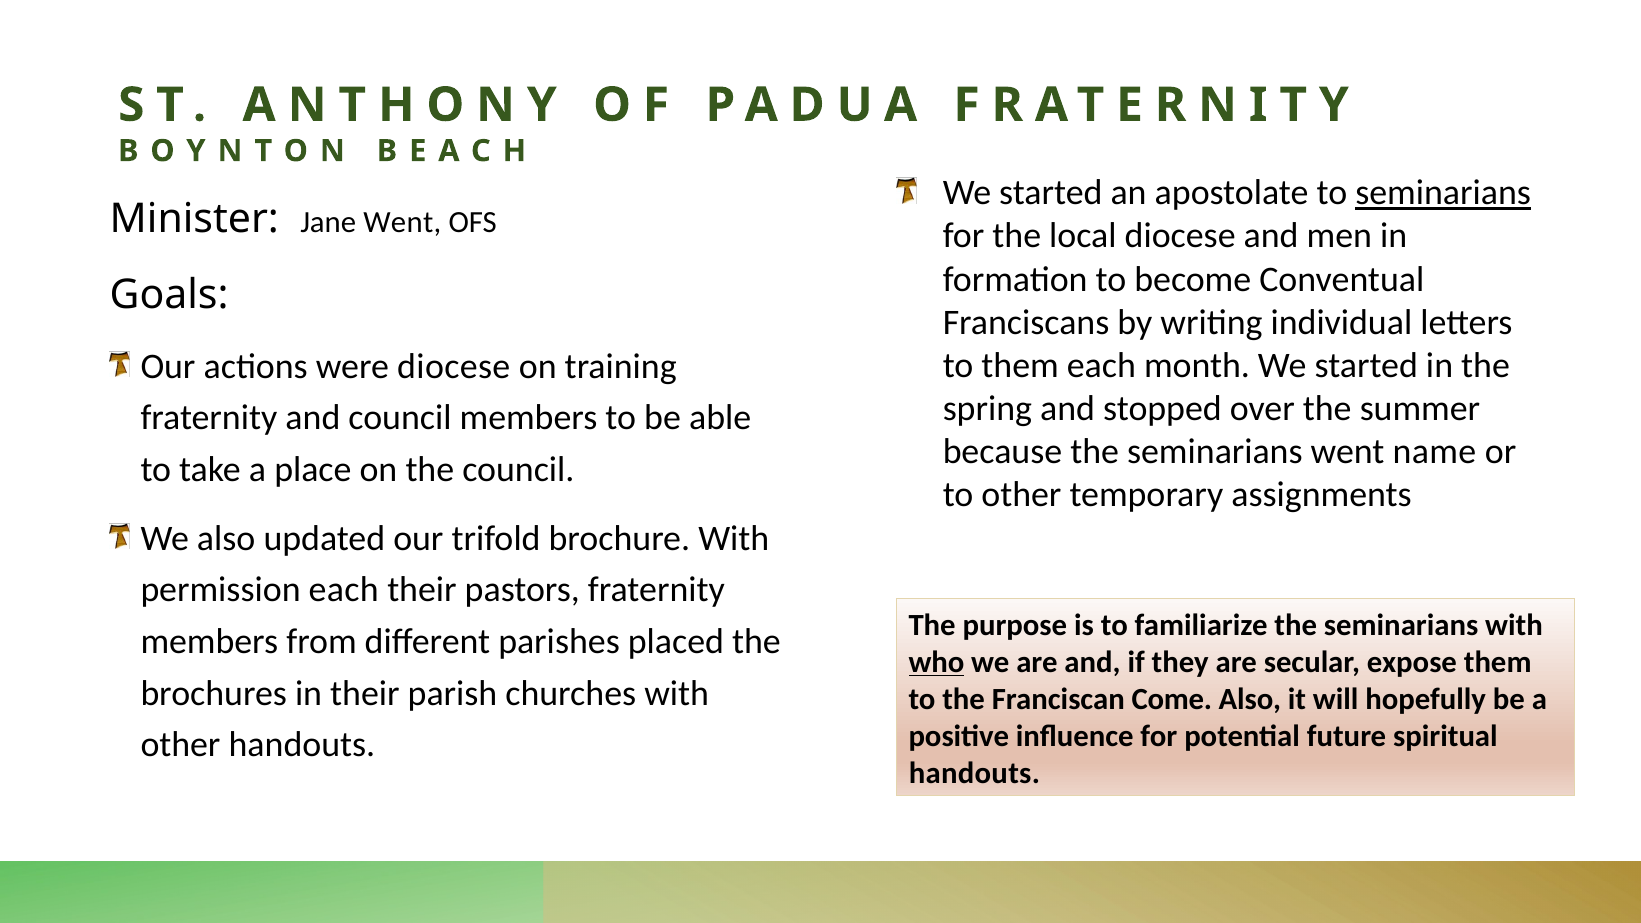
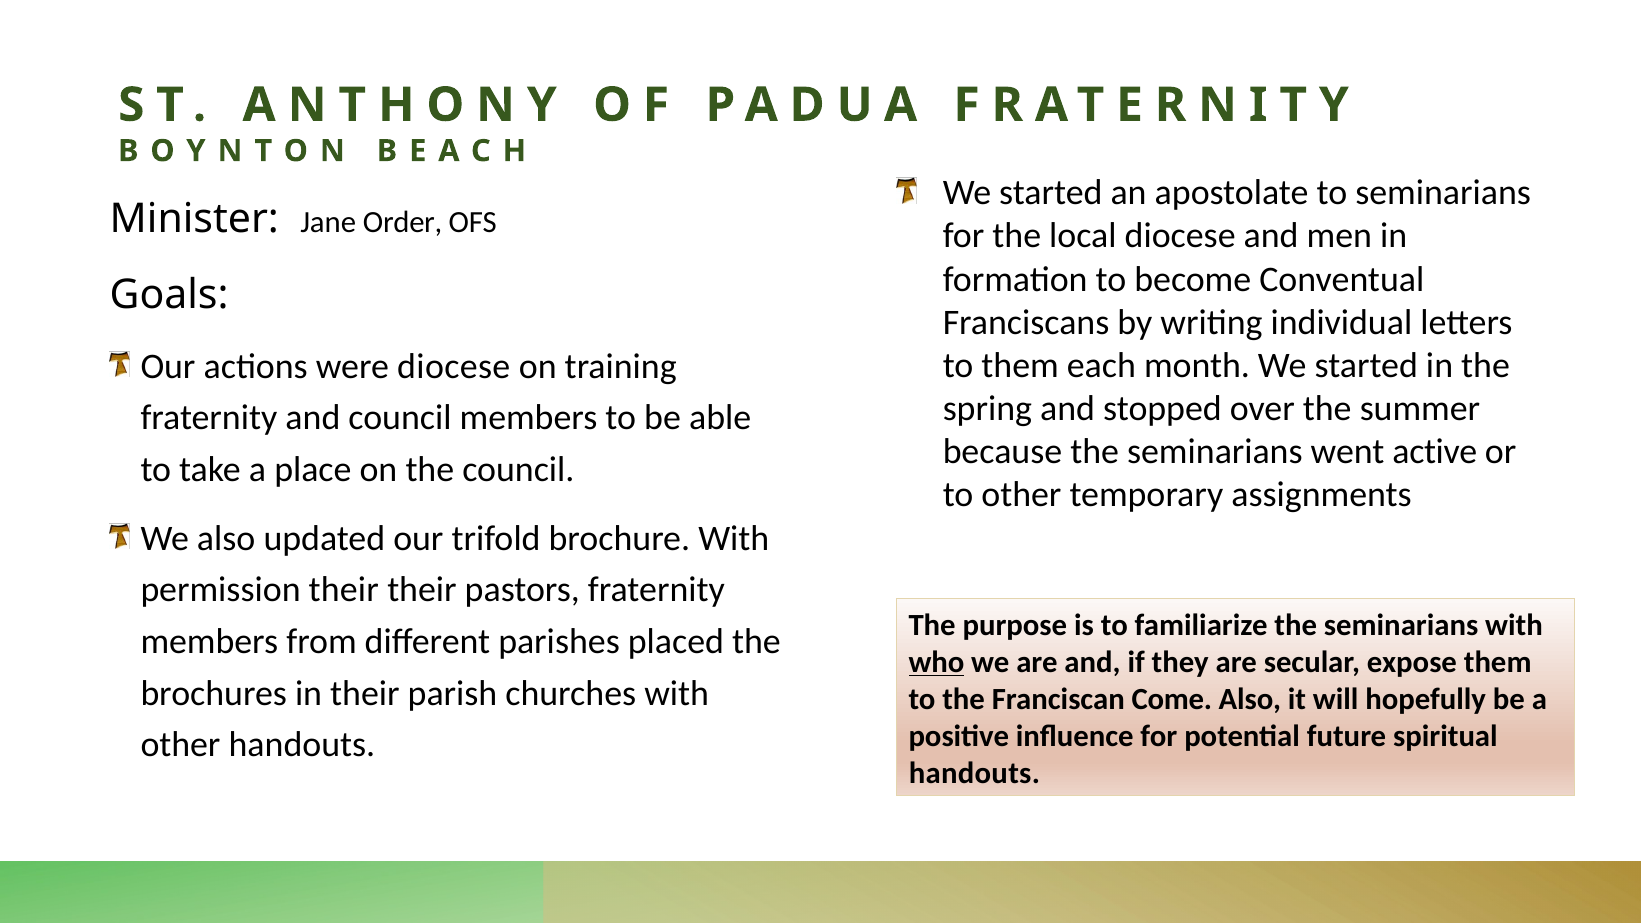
seminarians underline: present -> none (1443, 193)
Jane Went: Went -> Order (403, 222)
name: name -> active (1435, 452)
permission each: each -> their (344, 590)
